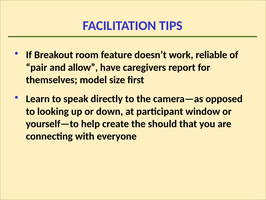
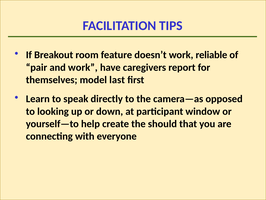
and allow: allow -> work (83, 67)
size: size -> last (117, 80)
